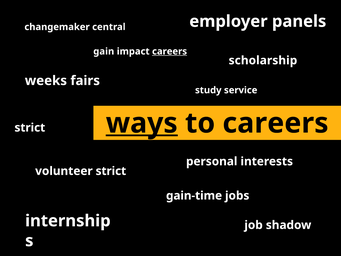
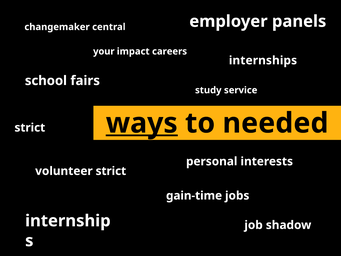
gain: gain -> your (104, 51)
careers underline: present -> none (170, 51)
scholarship: scholarship -> internships (263, 60)
weeks: weeks -> school (46, 81)
to careers: careers -> needed (275, 123)
